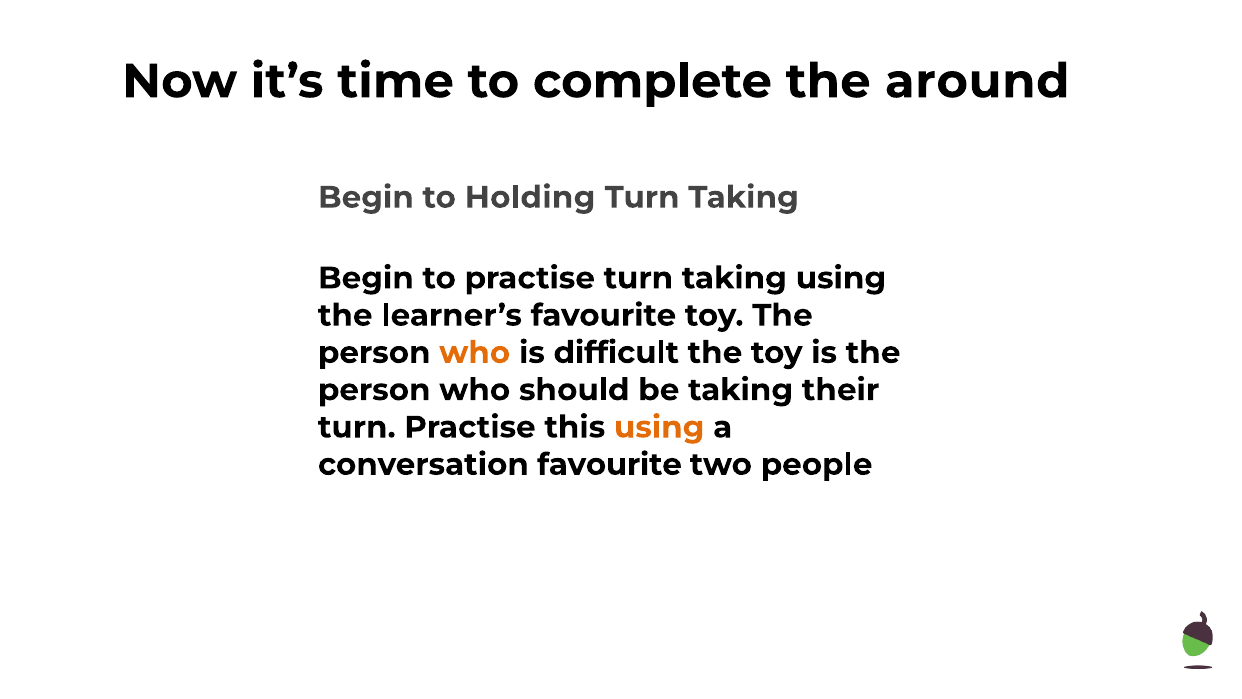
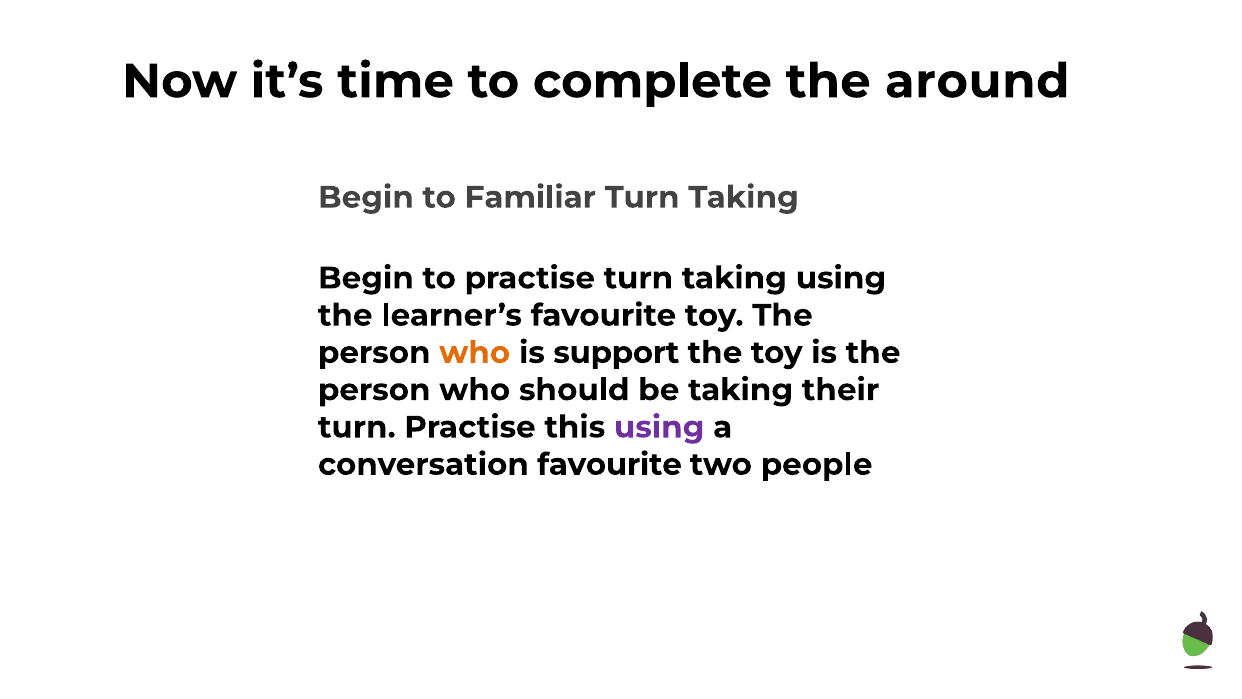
Holding: Holding -> Familiar (530, 197)
difficult: difficult -> support (616, 353)
using colour: orange -> purple (659, 427)
